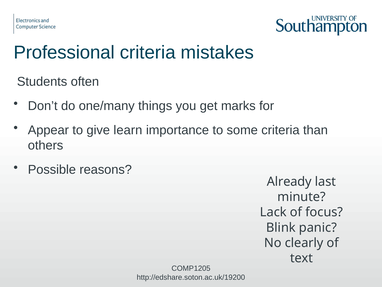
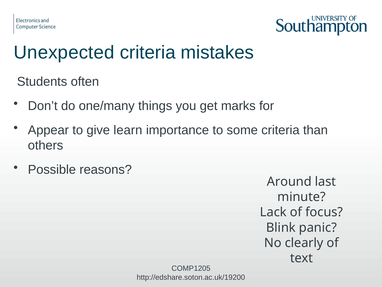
Professional: Professional -> Unexpected (64, 52)
Already: Already -> Around (289, 181)
